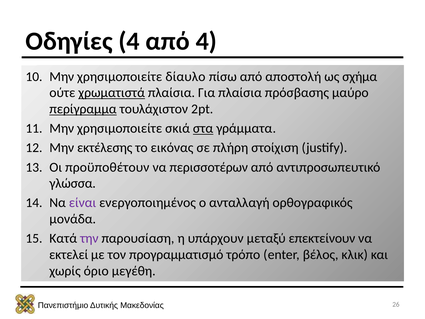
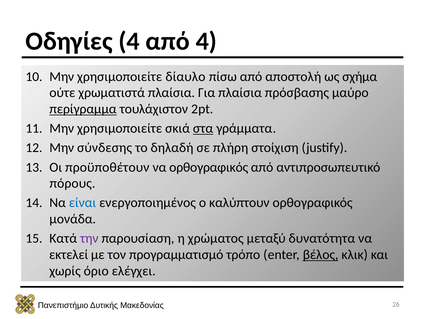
χρωματιστά underline: present -> none (112, 93)
εκτέλεσης: εκτέλεσης -> σύνδεσης (105, 148)
εικόνας: εικόνας -> δηλαδή (172, 148)
να περισσοτέρων: περισσοτέρων -> ορθογραφικός (209, 167)
γλώσσα: γλώσσα -> πόρους (72, 183)
είναι colour: purple -> blue (83, 203)
ανταλλαγή: ανταλλαγή -> καλύπτουν (239, 203)
υπάρχουν: υπάρχουν -> χρώματος (216, 238)
επεκτείνουν: επεκτείνουν -> δυνατότητα (322, 238)
βέλος underline: none -> present (321, 255)
μεγέθη: μεγέθη -> ελέγχει (134, 271)
